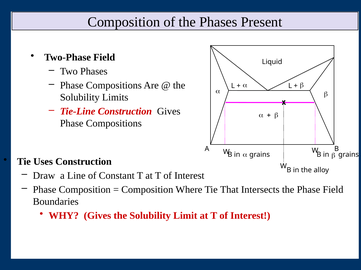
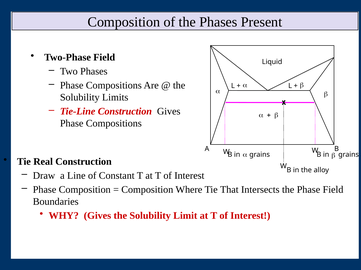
Uses: Uses -> Real (43, 162)
